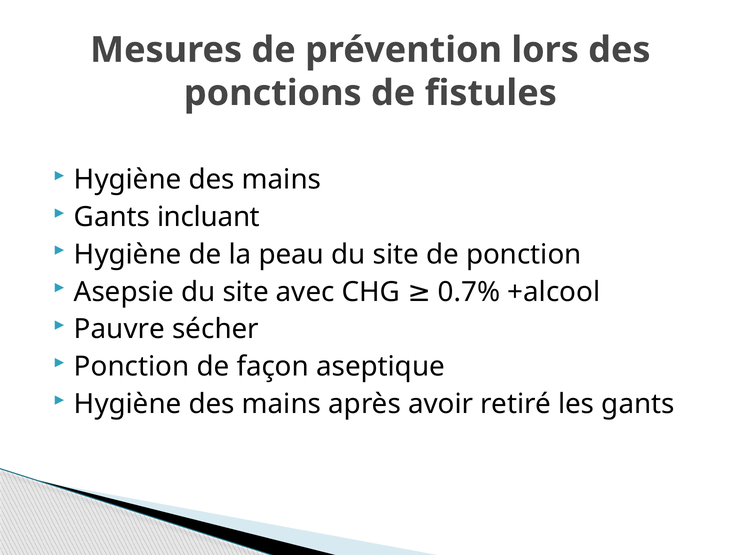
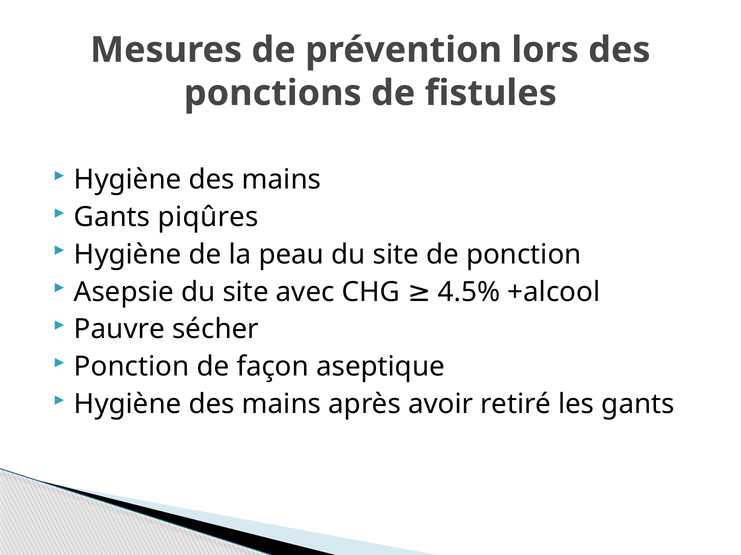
incluant: incluant -> piqûres (208, 217)
0.7%: 0.7% -> 4.5% (469, 292)
